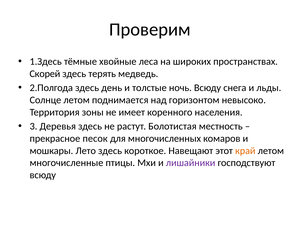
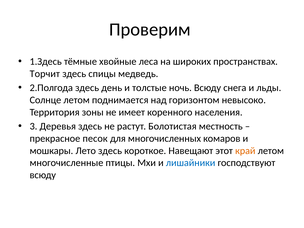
Скорей: Скорей -> Торчит (45, 74)
терять: терять -> спицы (102, 74)
лишайники colour: purple -> blue (191, 163)
